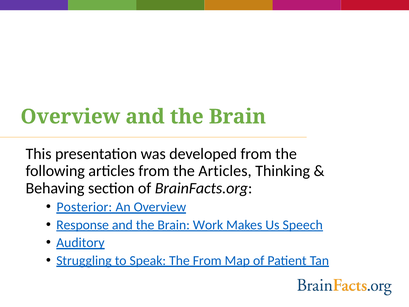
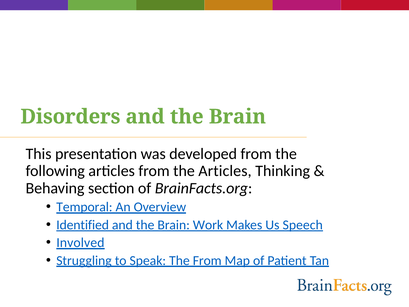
Overview: Overview -> Disorders (70, 117)
Posterior: Posterior -> Temporal (84, 207)
Response: Response -> Identified (83, 225)
Auditory: Auditory -> Involved (80, 243)
